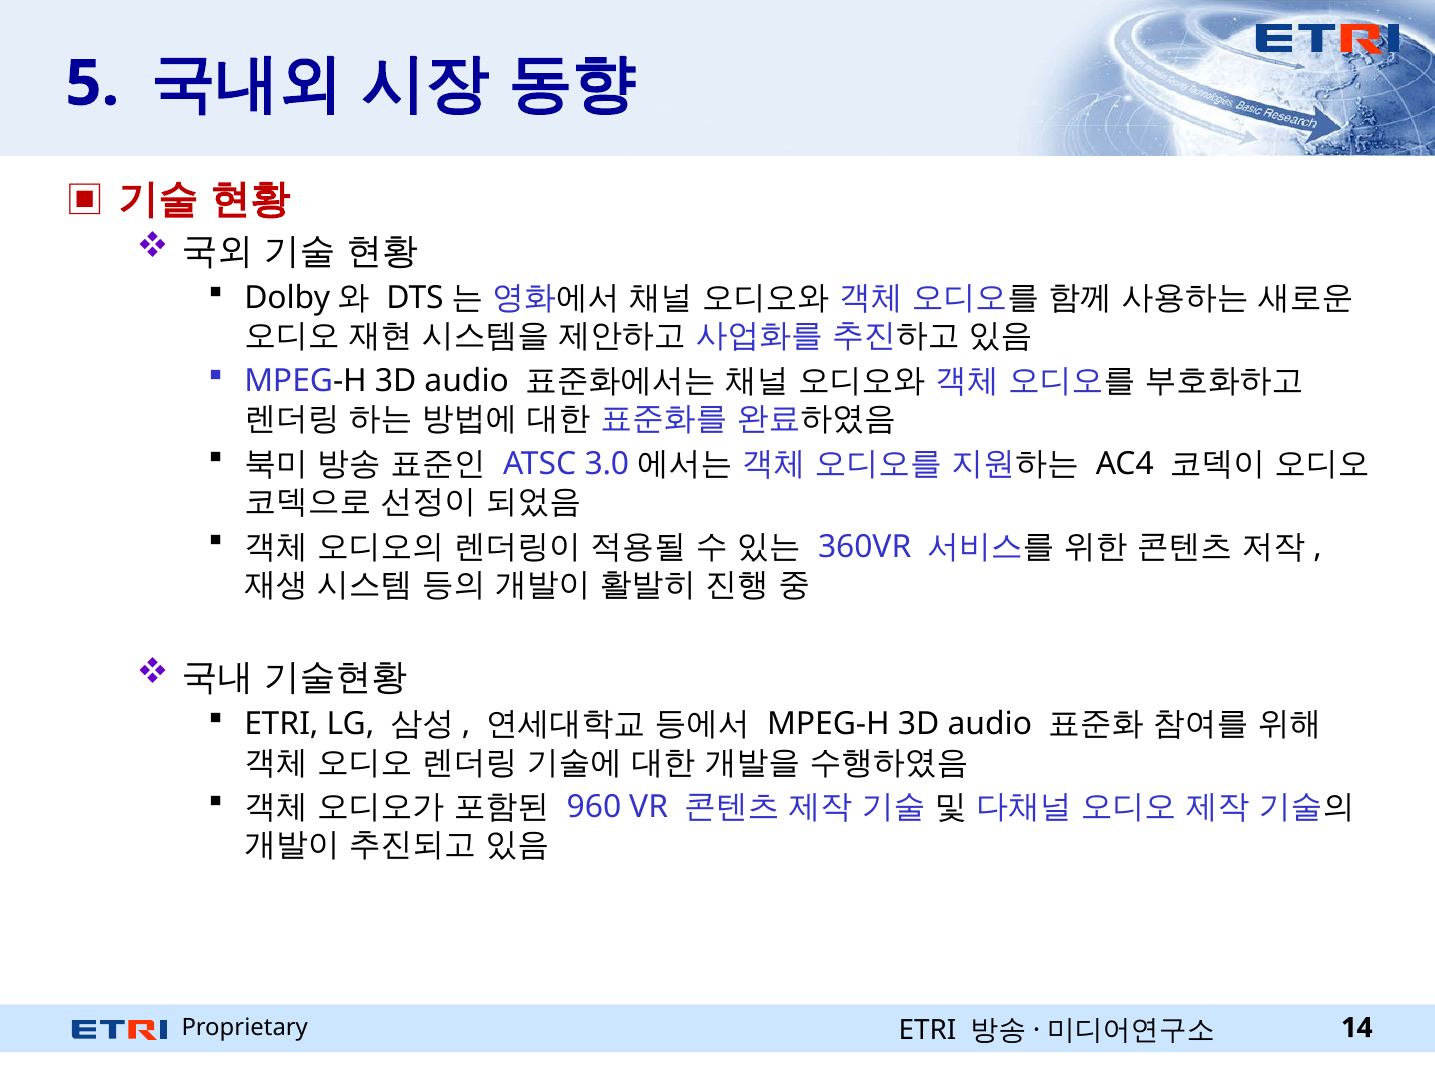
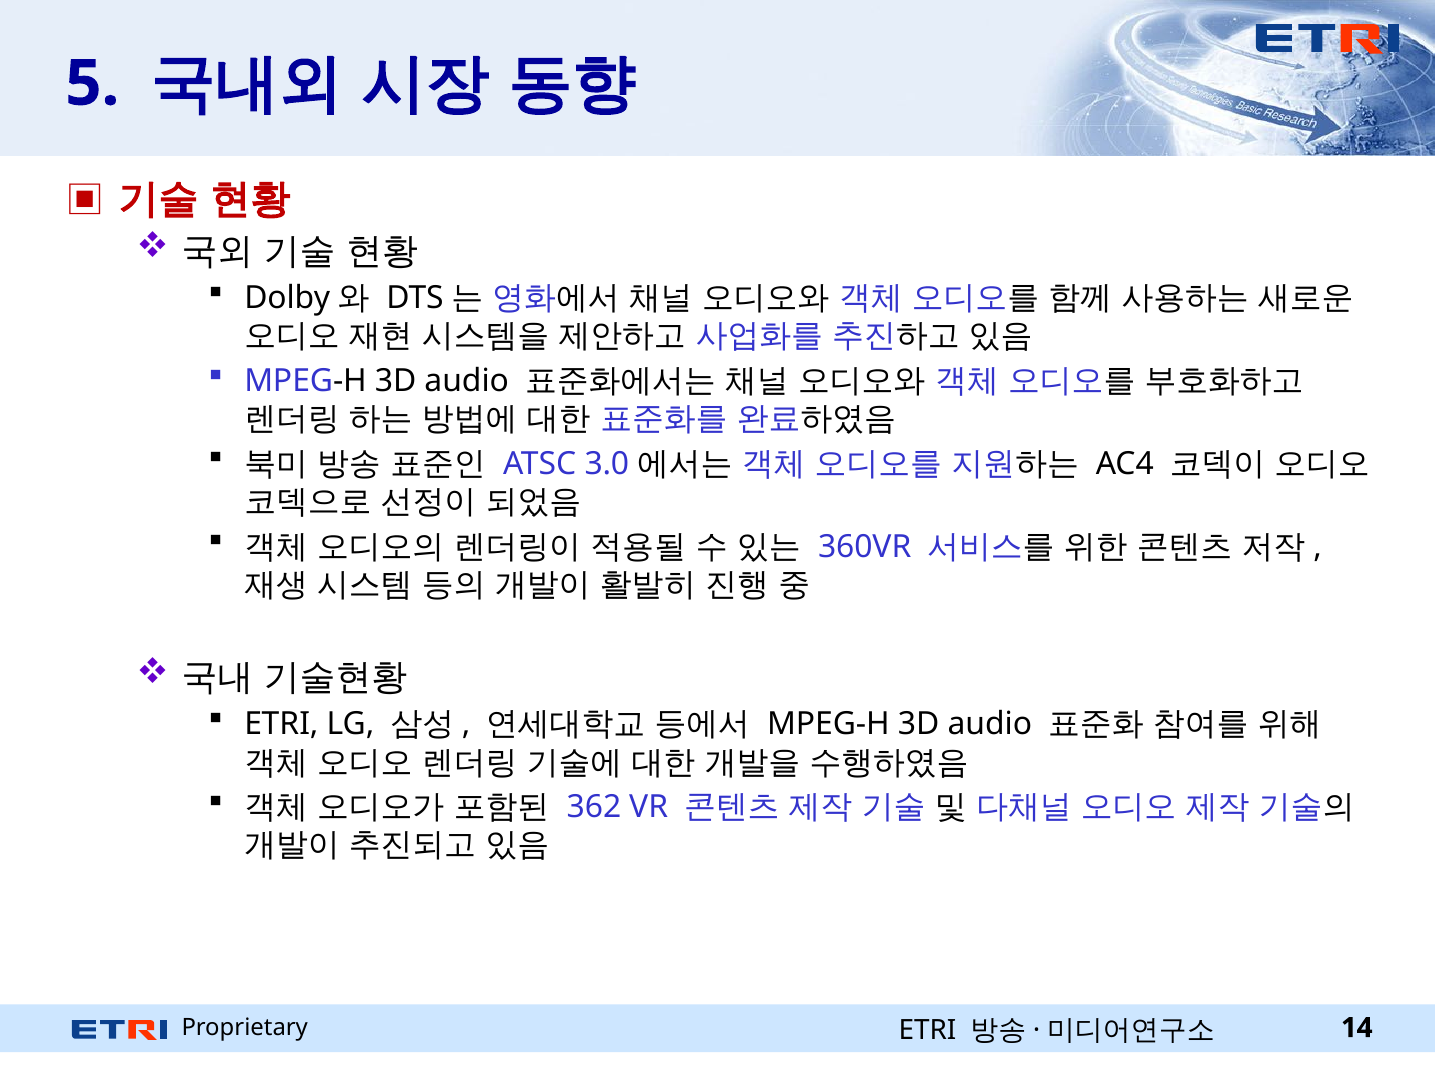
960: 960 -> 362 (594, 807)
